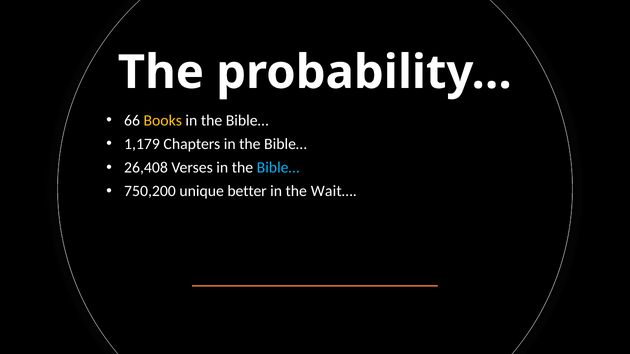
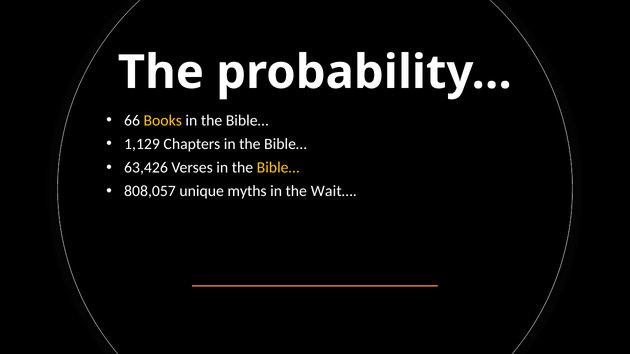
1,179: 1,179 -> 1,129 (142, 144)
26,408: 26,408 -> 63,426 (146, 168)
Bible… colour: light blue -> yellow (278, 168)
750,200: 750,200 -> 808,057 (150, 191)
better: better -> myths (247, 191)
